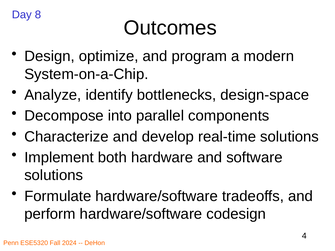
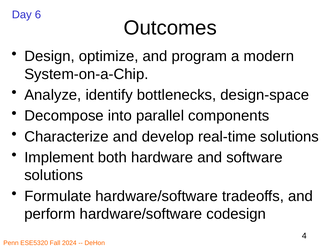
8: 8 -> 6 (38, 15)
